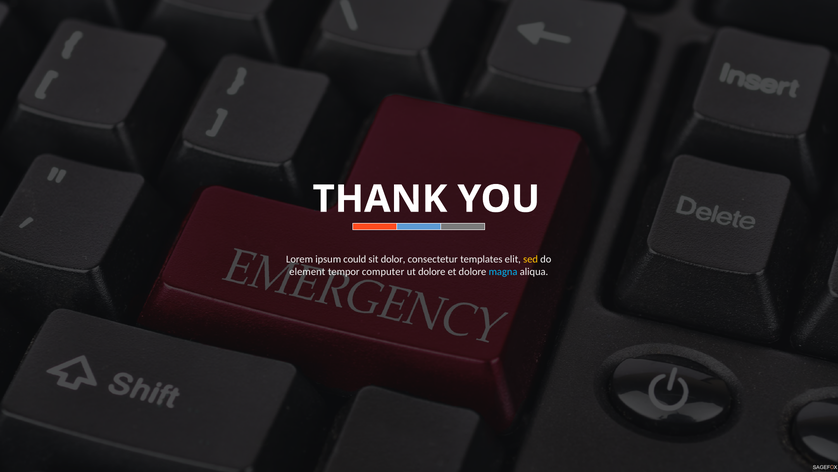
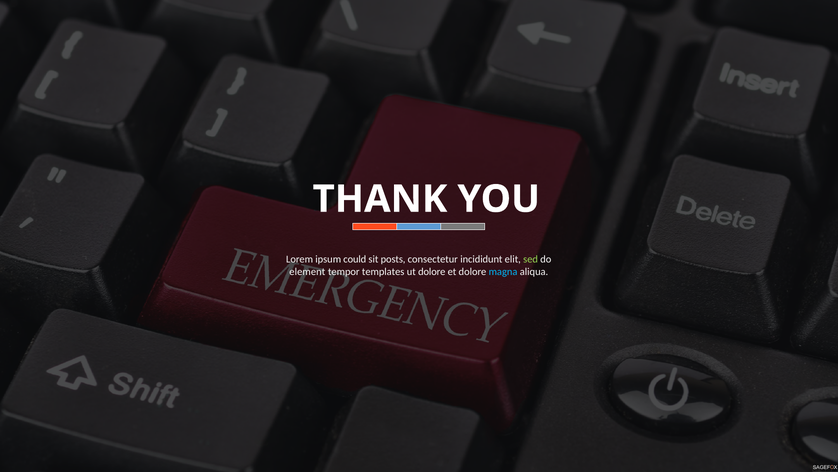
dolor: dolor -> posts (393, 259)
templates: templates -> incididunt (481, 259)
sed colour: yellow -> light green (531, 259)
computer: computer -> templates (383, 271)
